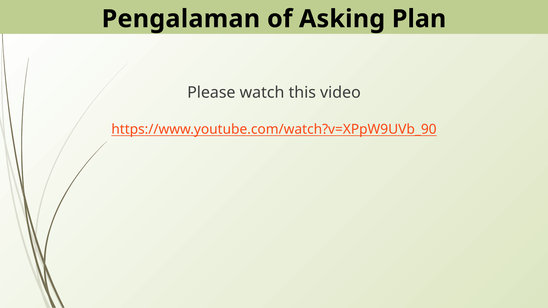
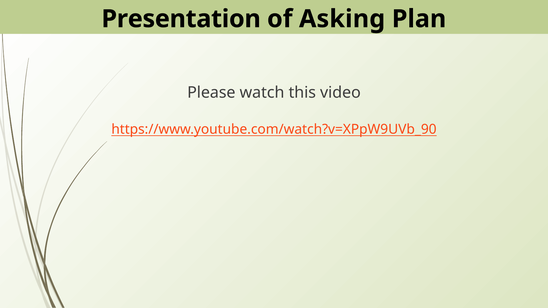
Pengalaman: Pengalaman -> Presentation (181, 19)
